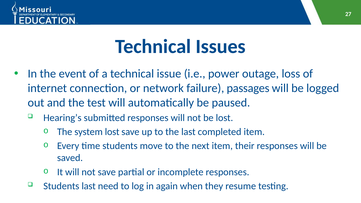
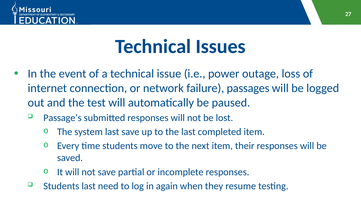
Hearing’s: Hearing’s -> Passage’s (62, 118)
system lost: lost -> last (112, 132)
